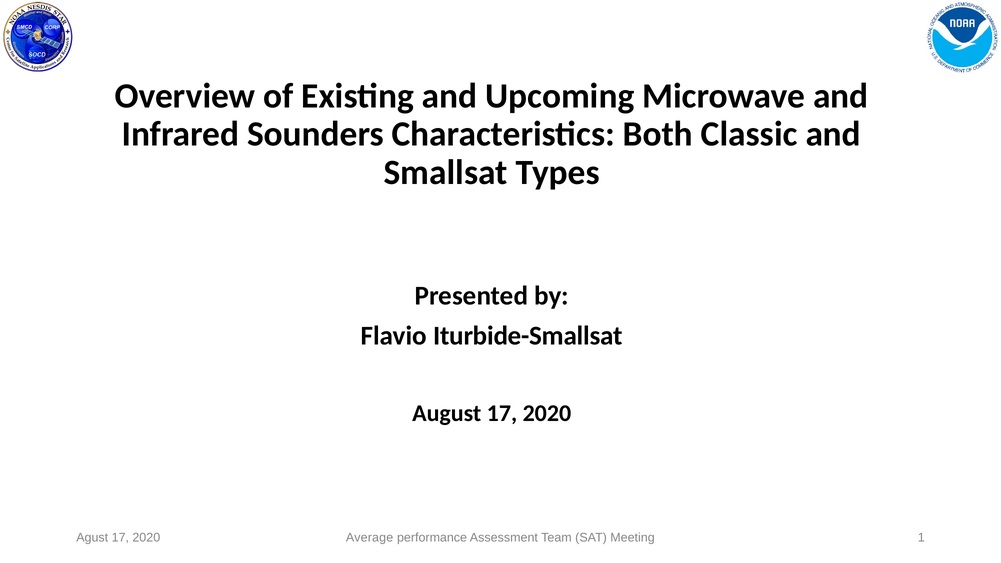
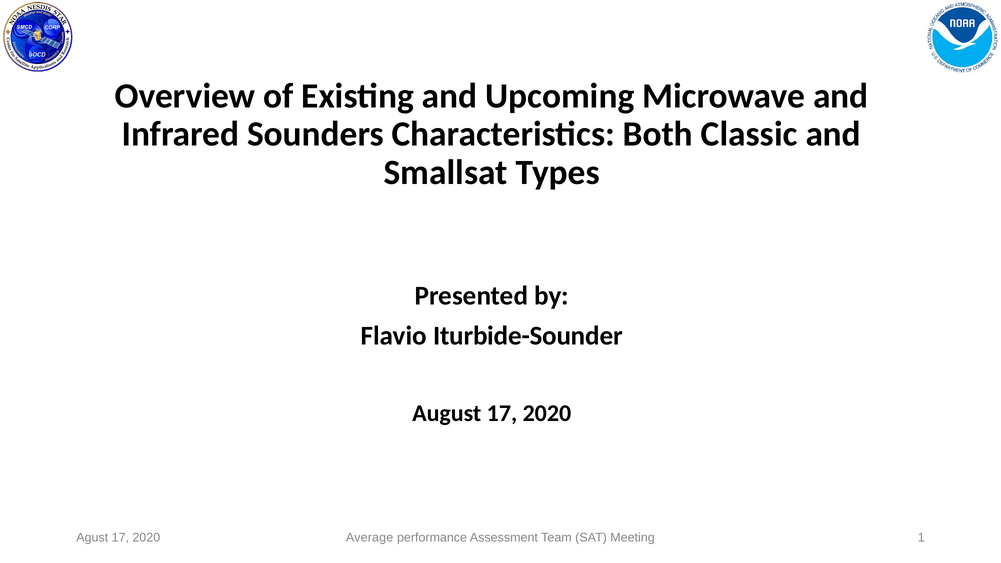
Iturbide-Smallsat: Iturbide-Smallsat -> Iturbide-Sounder (528, 336)
